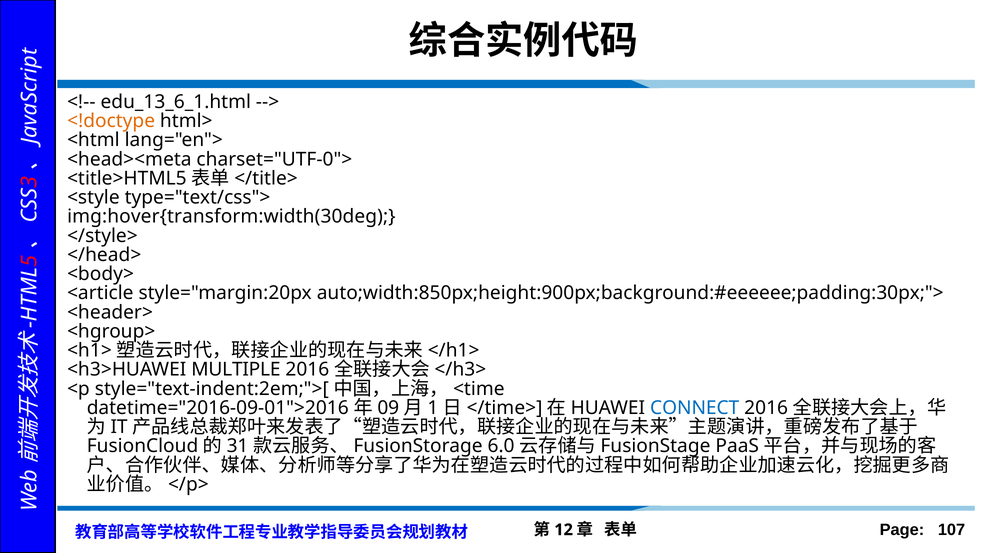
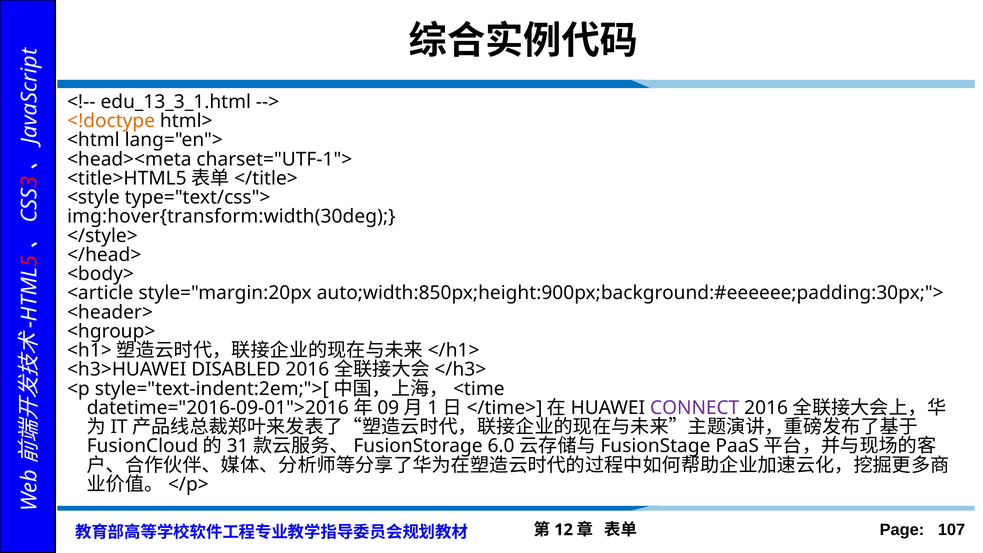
edu_13_6_1.html: edu_13_6_1.html -> edu_13_3_1.html (176, 102)
charset="UTF-0">: charset="UTF-0"> -> charset="UTF-1"> (274, 159)
MULTIPLE: MULTIPLE -> DISABLED (236, 370)
CONNECT colour: blue -> purple (695, 408)
